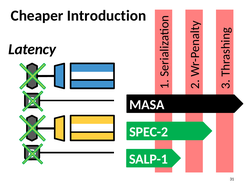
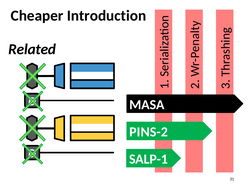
Latency: Latency -> Related (32, 49)
SPEC-2: SPEC-2 -> PINS-2 (149, 132)
